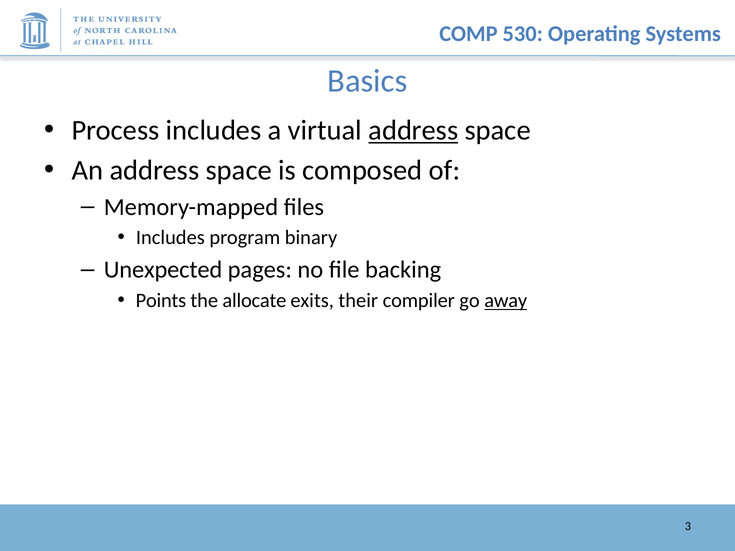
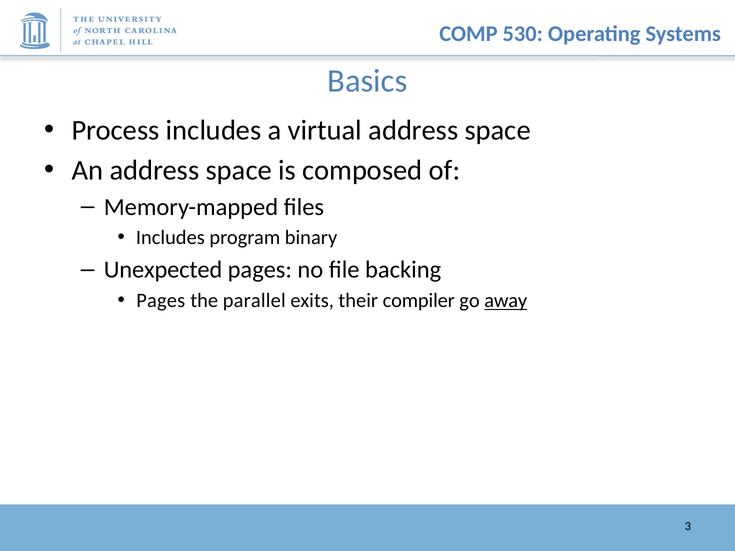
address underline: present -> none (413, 131)
Points: Points -> Pages (161, 301)
allocate: allocate -> parallel (254, 301)
